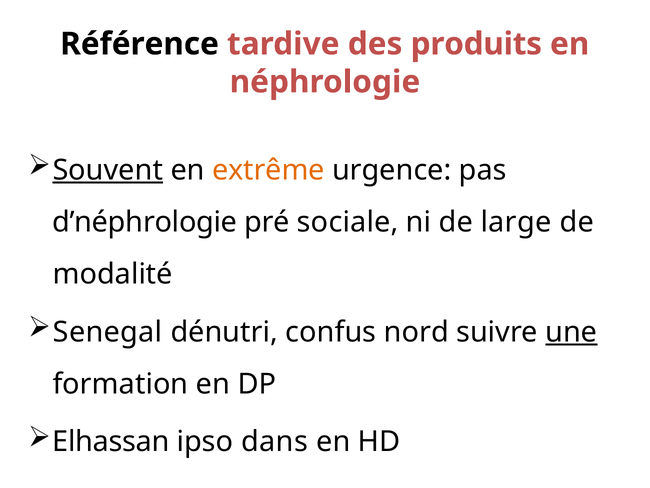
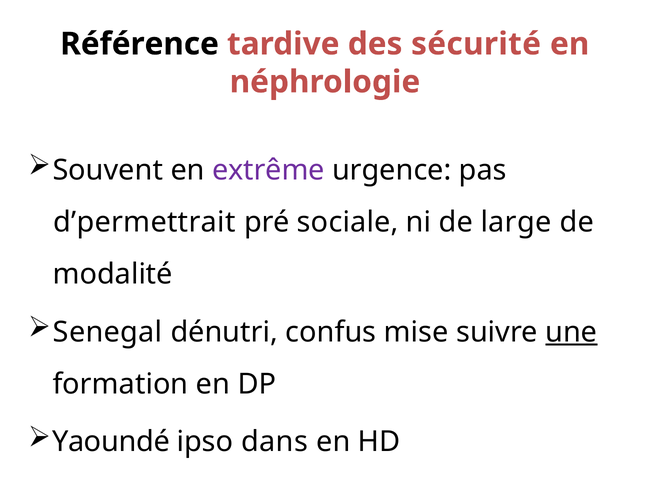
produits: produits -> sécurité (476, 44)
Souvent underline: present -> none (108, 170)
extrême colour: orange -> purple (268, 170)
d’néphrologie: d’néphrologie -> d’permettrait (144, 222)
nord: nord -> mise (416, 332)
Elhassan: Elhassan -> Yaoundé (111, 441)
